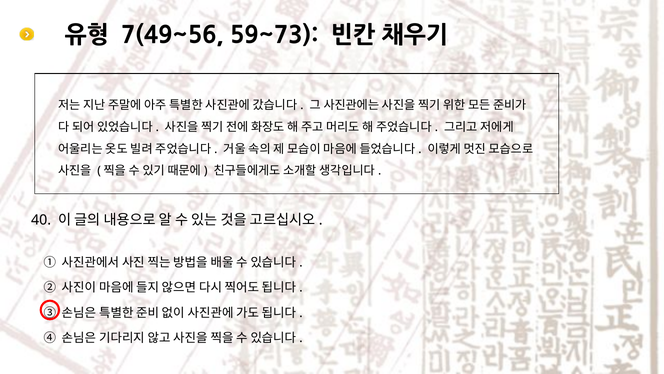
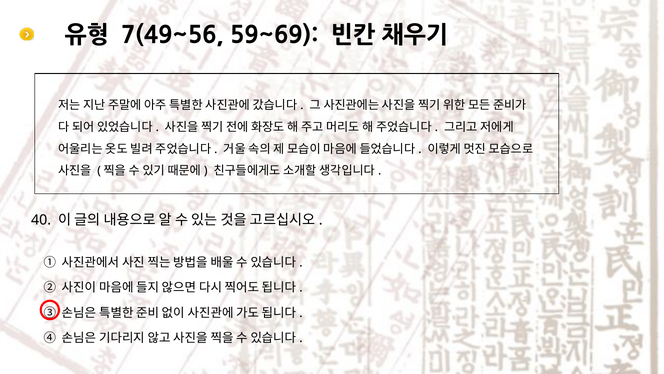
59~73: 59~73 -> 59~69 (274, 36)
